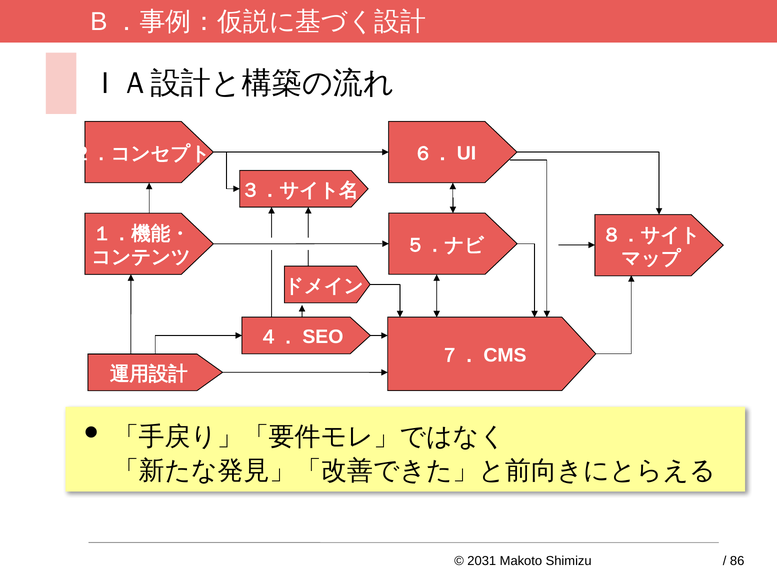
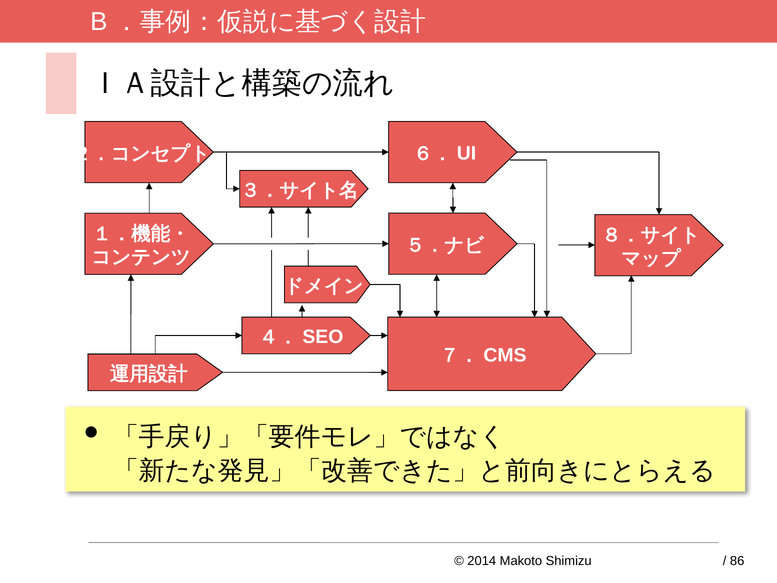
2031: 2031 -> 2014 (482, 561)
